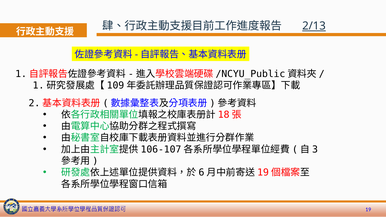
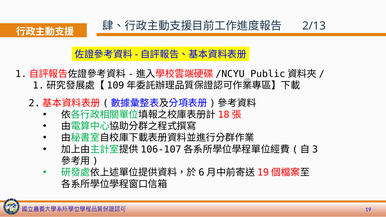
2/13 underline: present -> none (314, 26)
